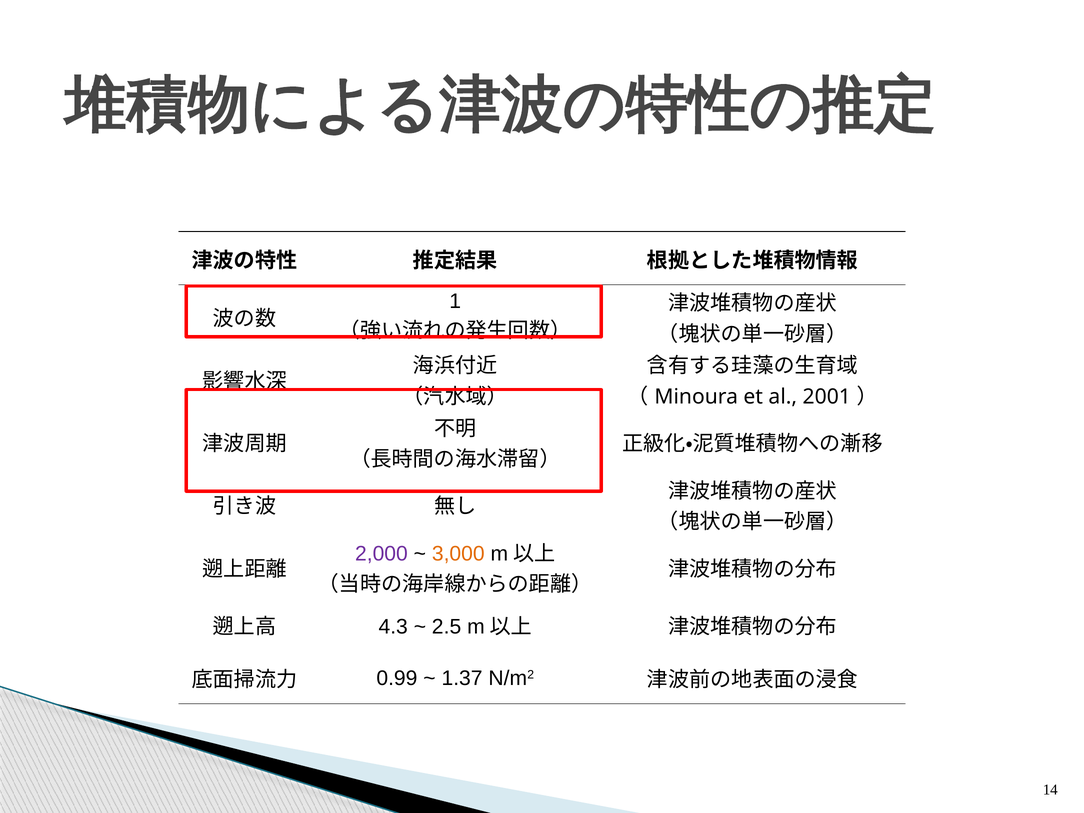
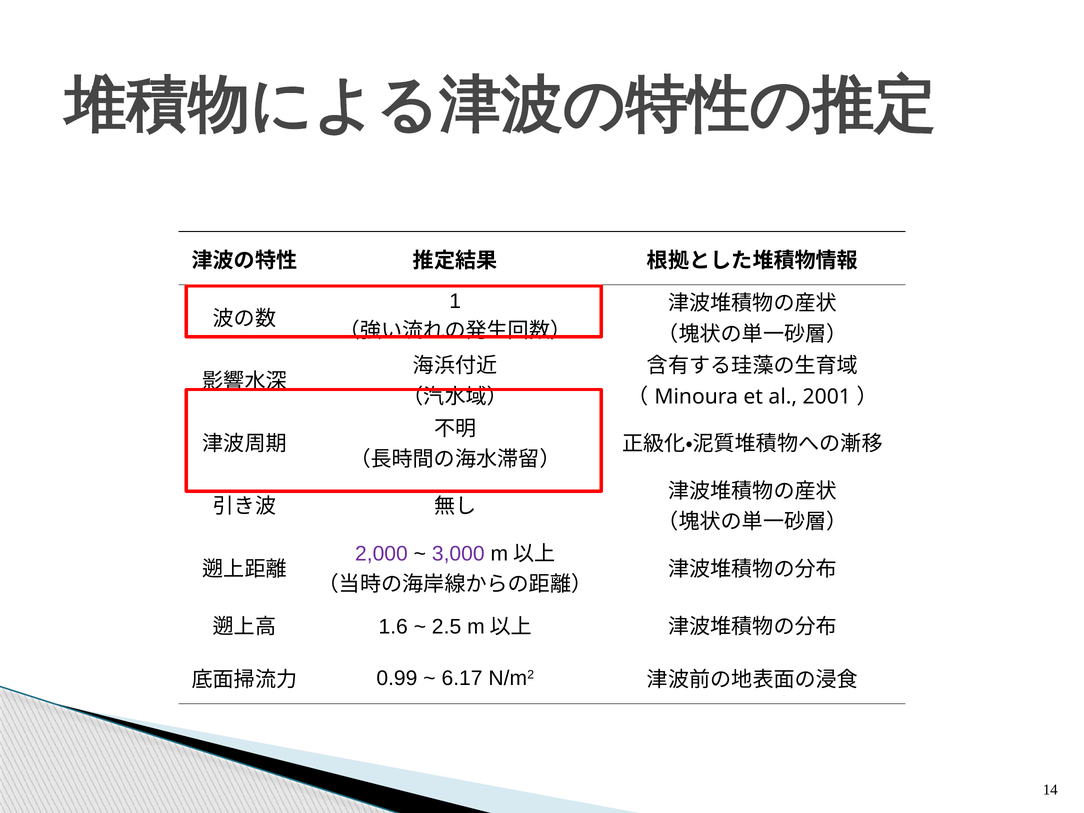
3,000 colour: orange -> purple (458, 554)
4.3: 4.3 -> 1.6 (393, 627)
1.37: 1.37 -> 6.17 (462, 678)
